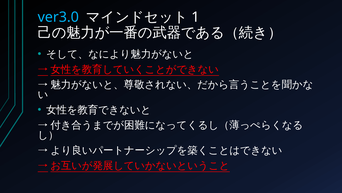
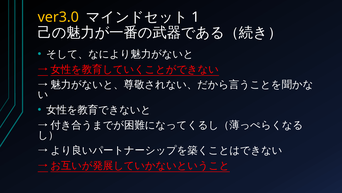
ver3.0 colour: light blue -> yellow (58, 17)
